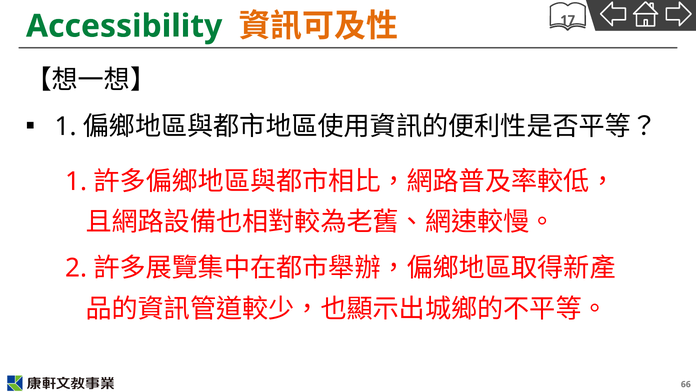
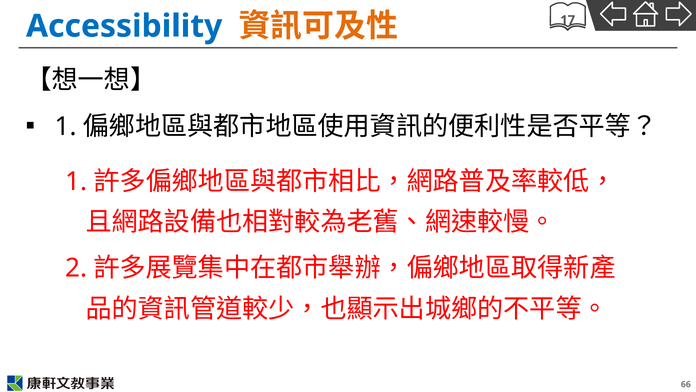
Accessibility colour: green -> blue (124, 26)
